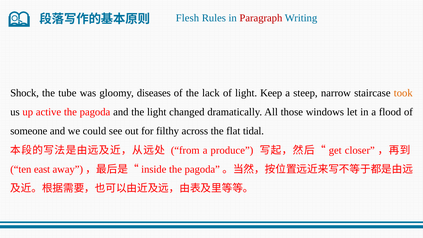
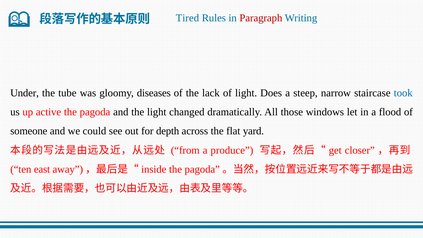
Flesh: Flesh -> Tired (187, 18)
Shock: Shock -> Under (25, 93)
Keep: Keep -> Does (271, 93)
took colour: orange -> blue (403, 93)
filthy: filthy -> depth (168, 131)
tidal: tidal -> yard (253, 131)
